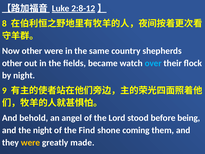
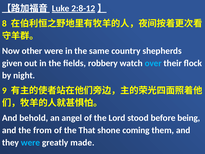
other: other -> given (12, 63)
became: became -> robbery (103, 63)
the night: night -> from (43, 130)
Find: Find -> That (87, 130)
were colour: yellow -> light blue (31, 142)
